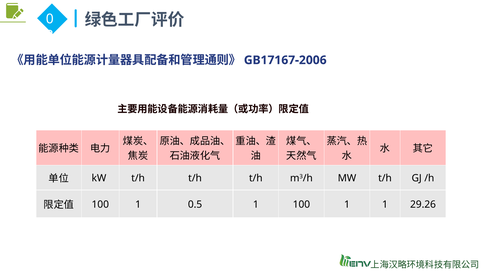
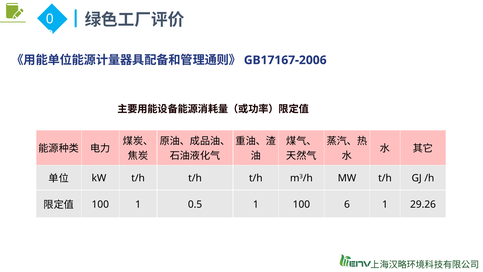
1 100 1: 1 -> 6 (347, 204)
